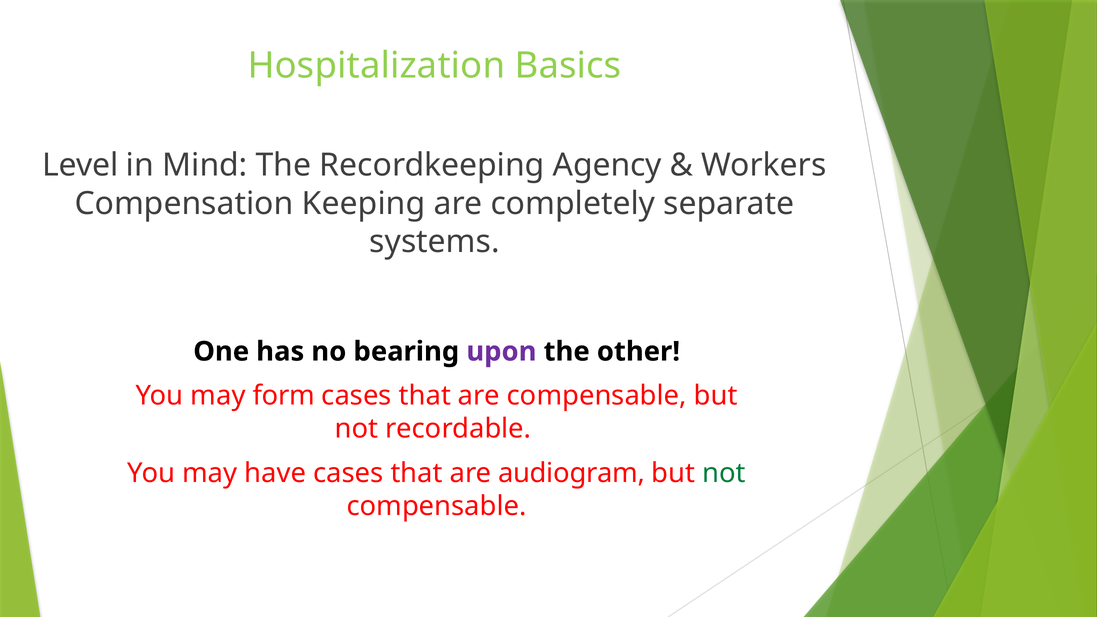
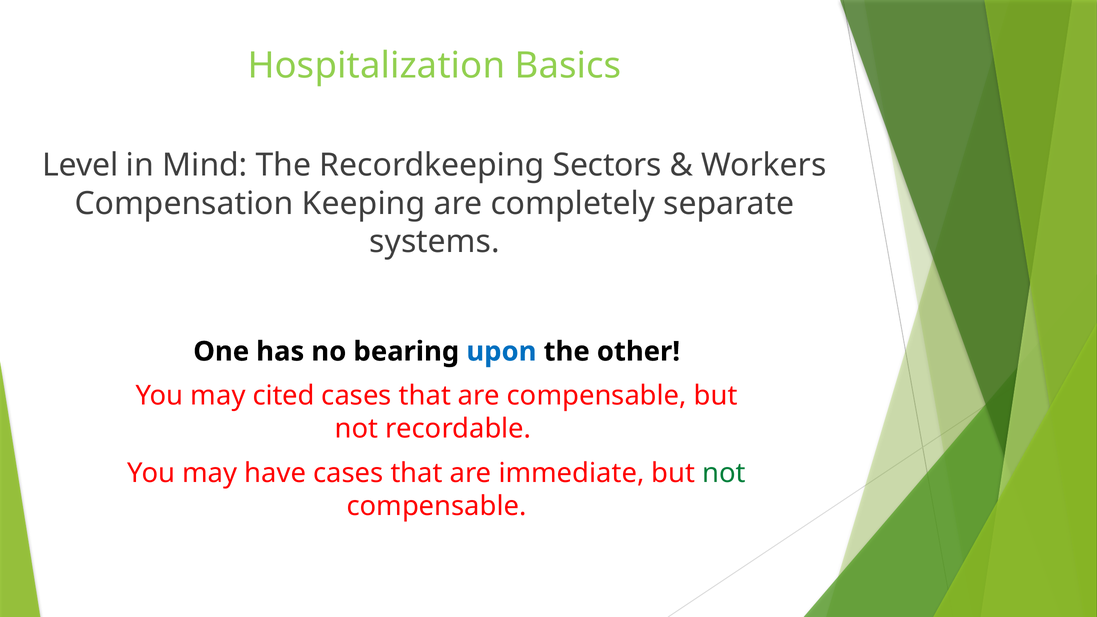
Agency: Agency -> Sectors (607, 165)
upon colour: purple -> blue (501, 352)
form: form -> cited (284, 396)
audiogram: audiogram -> immediate (571, 473)
